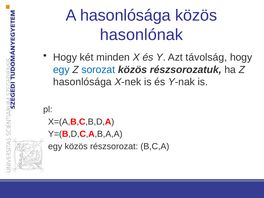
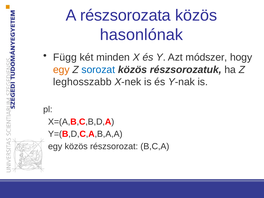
A hasonlósága: hasonlósága -> részsorozata (125, 15)
Hogy: Hogy -> Függ (65, 57)
távolság: távolság -> módszer (206, 57)
egy colour: blue -> orange (61, 70)
hasonlósága: hasonlósága -> leghosszabb (82, 82)
